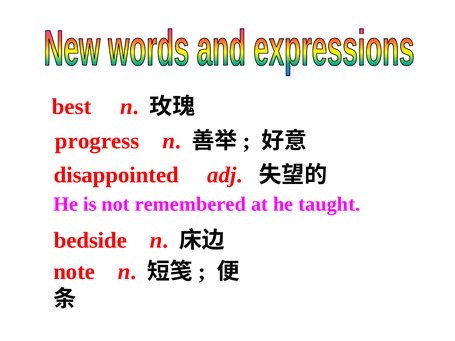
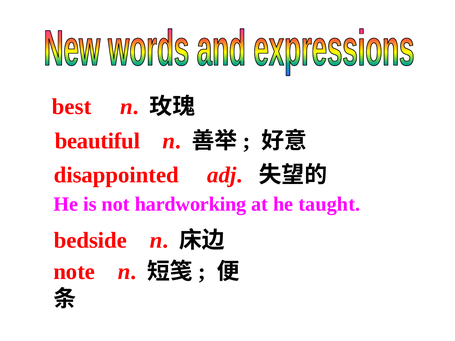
progress: progress -> beautiful (97, 141)
remembered: remembered -> hardworking (191, 204)
